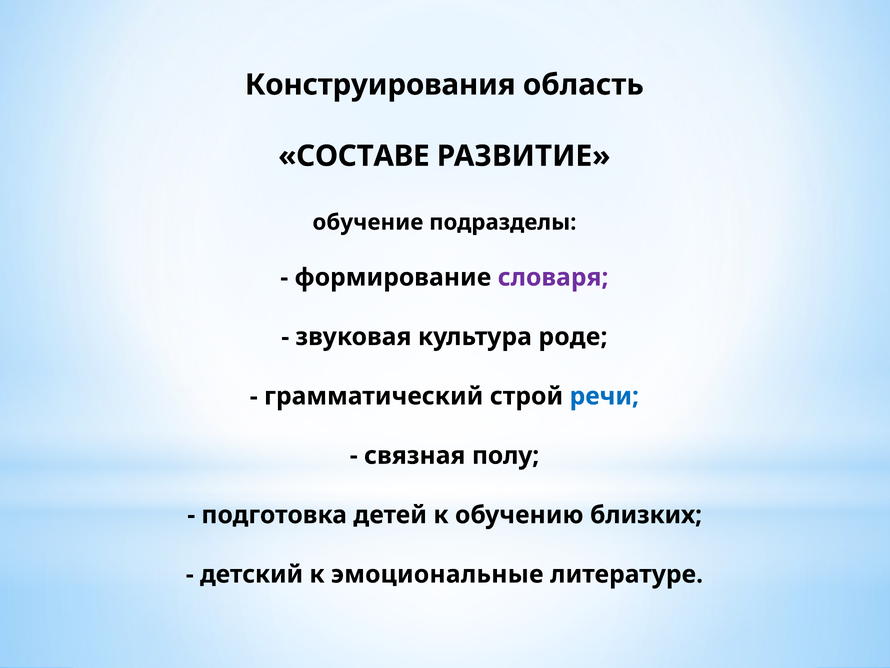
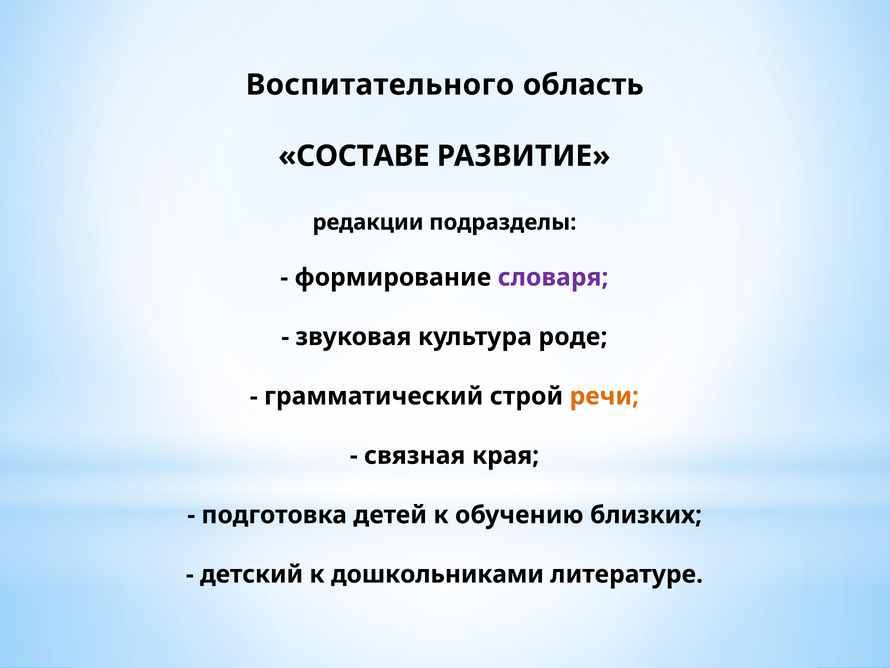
Конструирования: Конструирования -> Воспитательного (380, 85)
обучение: обучение -> редакции (368, 222)
речи colour: blue -> orange (604, 396)
полу: полу -> края (506, 455)
эмоциональные: эмоциональные -> дошкольниками (437, 574)
